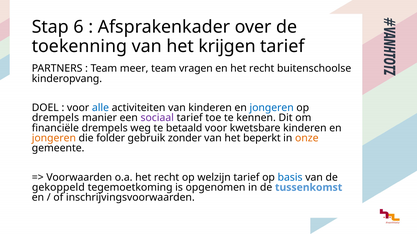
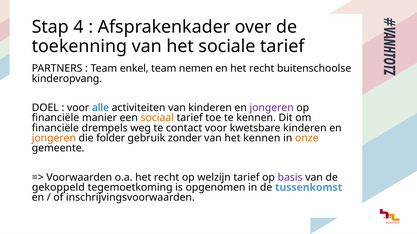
6: 6 -> 4 (79, 27)
krijgen: krijgen -> sociale (227, 46)
meer: meer -> enkel (134, 69)
vragen: vragen -> nemen (196, 69)
jongeren colour: blue -> purple (272, 108)
drempels: drempels -> financiële (56, 118)
sociaal colour: purple -> orange (157, 118)
betaald: betaald -> contact (184, 128)
het beperkt: beperkt -> kennen (262, 138)
basis colour: blue -> purple (290, 178)
